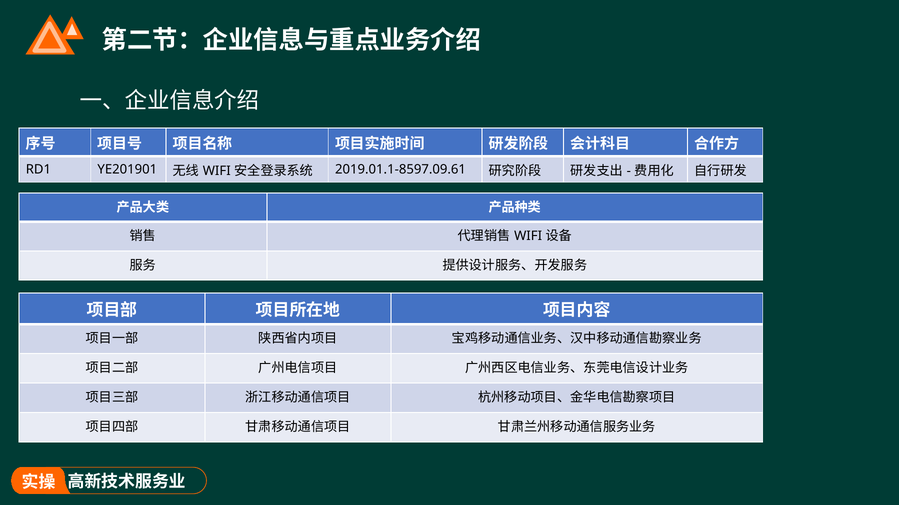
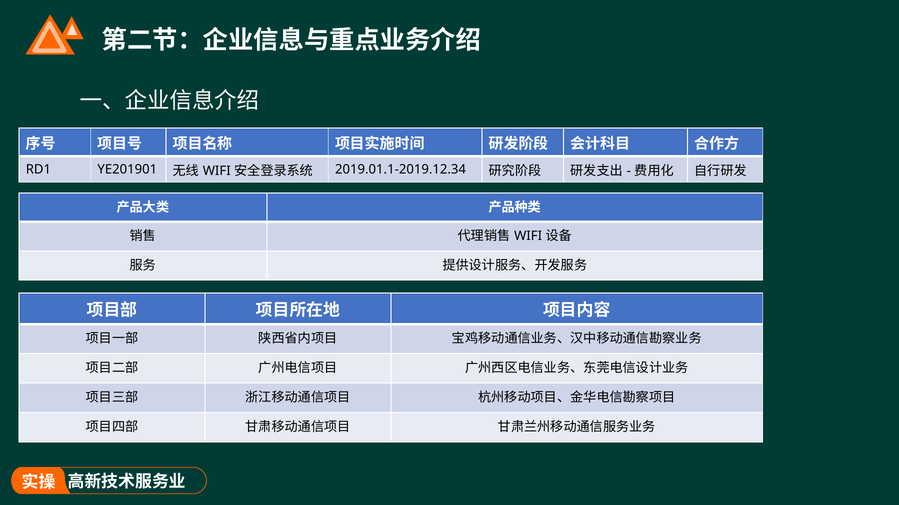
2019.01.1-8597.09.61: 2019.01.1-8597.09.61 -> 2019.01.1-2019.12.34 (401, 170)
